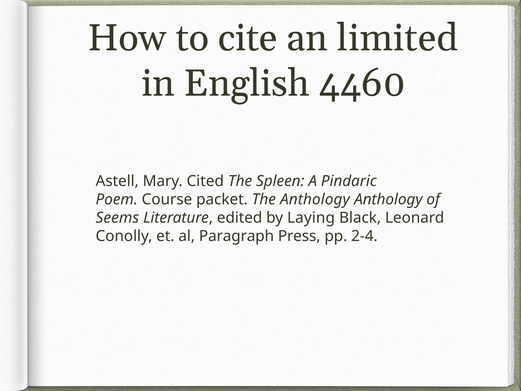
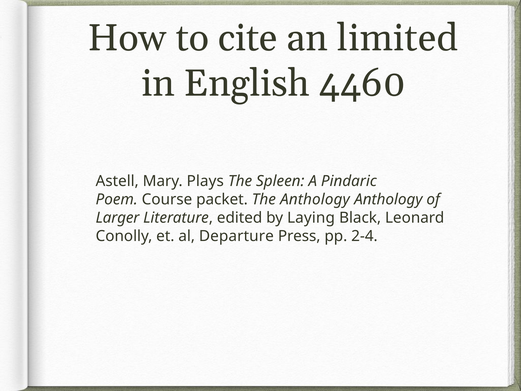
Cited: Cited -> Plays (205, 181)
Seems: Seems -> Larger (118, 218)
Paragraph: Paragraph -> Departure (236, 236)
